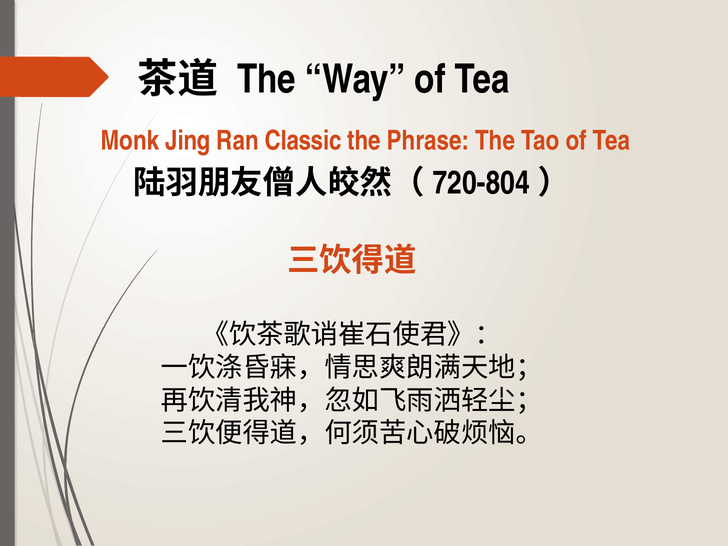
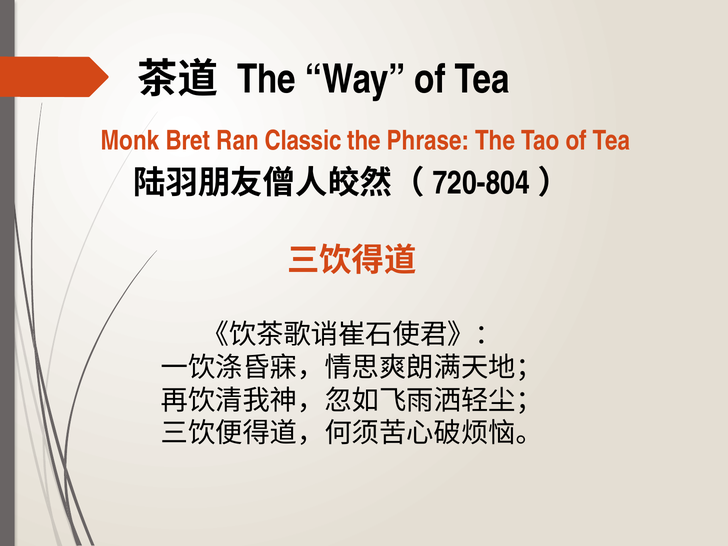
Jing: Jing -> Bret (188, 141)
